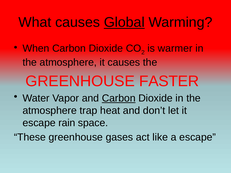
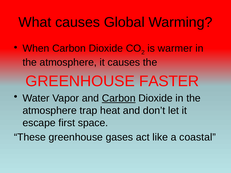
Global underline: present -> none (124, 22)
rain: rain -> first (67, 123)
a escape: escape -> coastal (198, 137)
